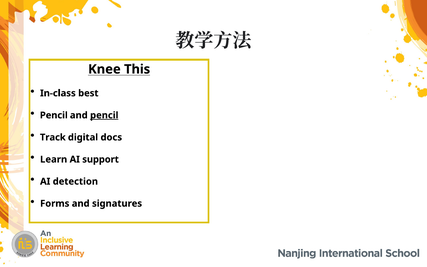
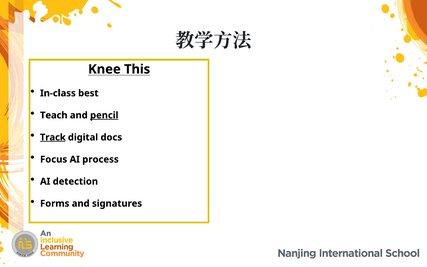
Pencil: Pencil -> Teach (54, 115)
Track underline: none -> present (53, 137)
Learn: Learn -> Focus (54, 159)
support: support -> process (100, 159)
